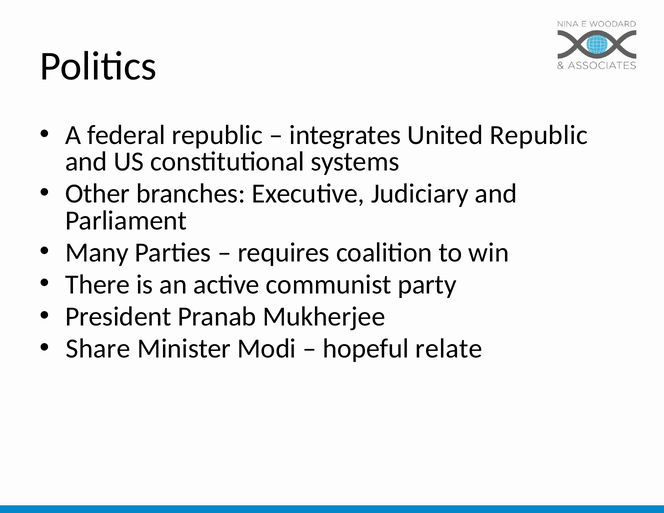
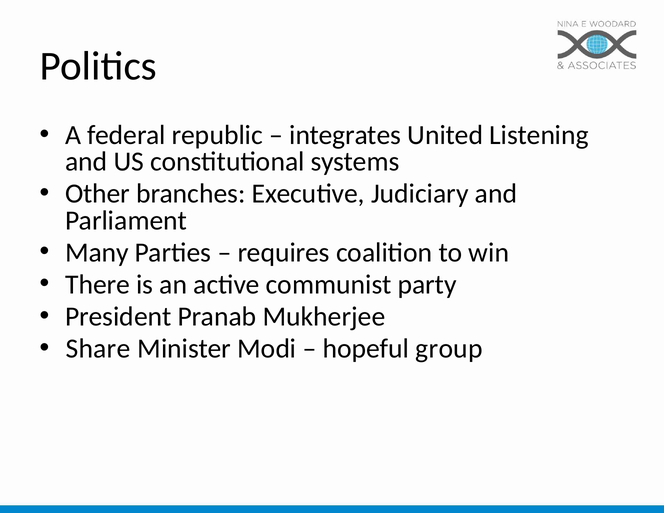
United Republic: Republic -> Listening (539, 135)
relate: relate -> group (449, 349)
